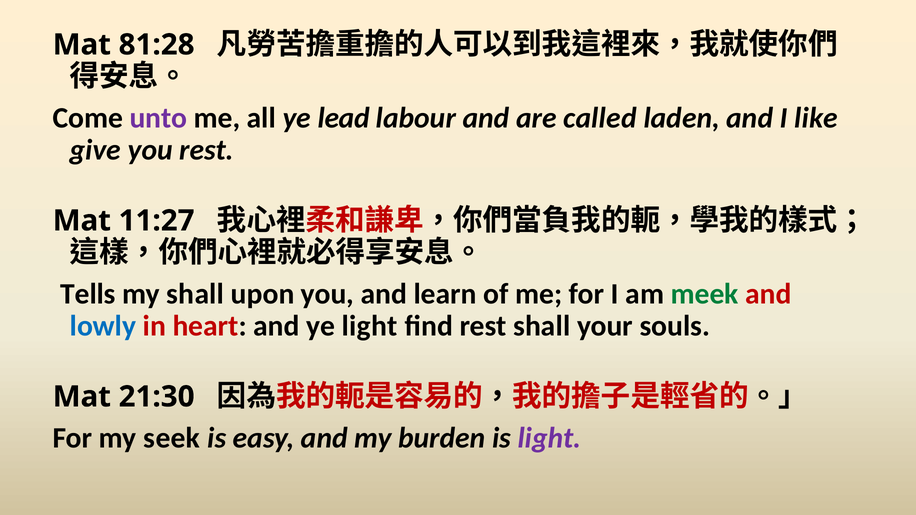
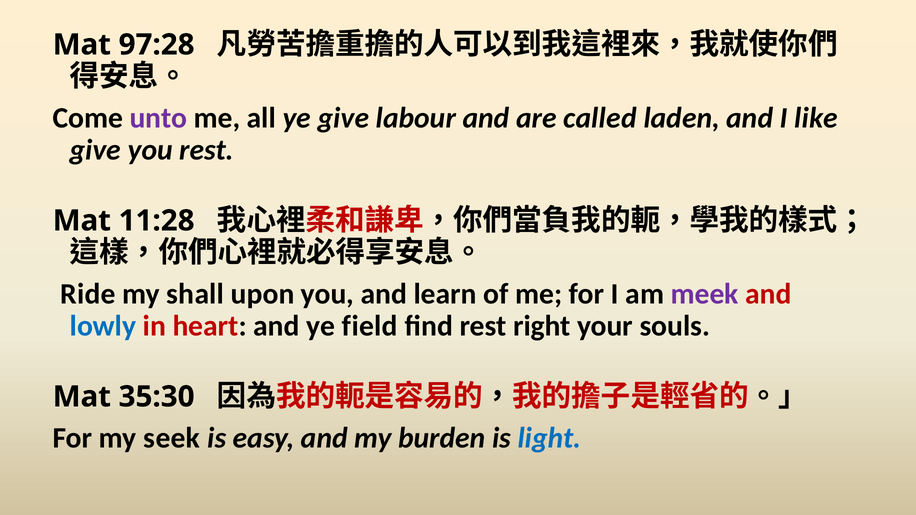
81:28: 81:28 -> 97:28 (157, 45)
ye lead: lead -> give (343, 118)
11:27: 11:27 -> 11:28 (157, 221)
Tells: Tells -> Ride (88, 294)
meek colour: green -> purple (705, 294)
ye light: light -> field (370, 326)
rest shall: shall -> right (542, 326)
21:30: 21:30 -> 35:30 (157, 397)
light colour: purple -> blue (549, 438)
